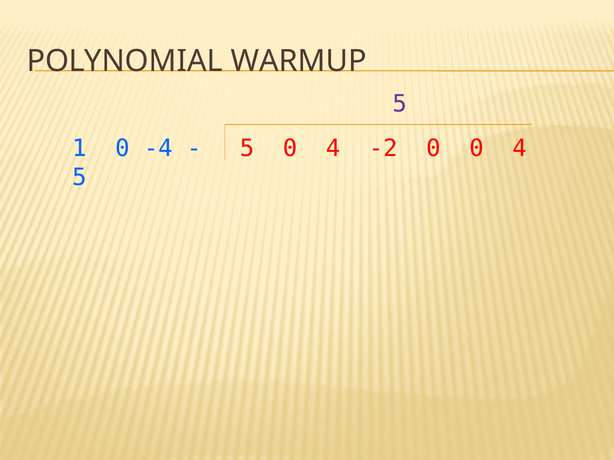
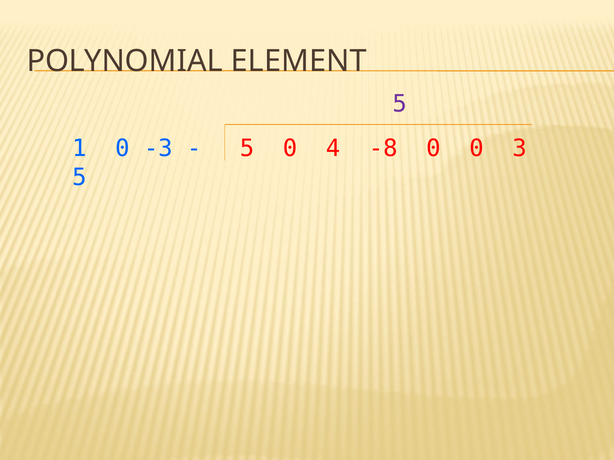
WARMUP: WARMUP -> ELEMENT (299, 61)
-4: -4 -> -3 (158, 149)
-2: -2 -> -8 (383, 149)
0 0 4: 4 -> 3 (519, 149)
